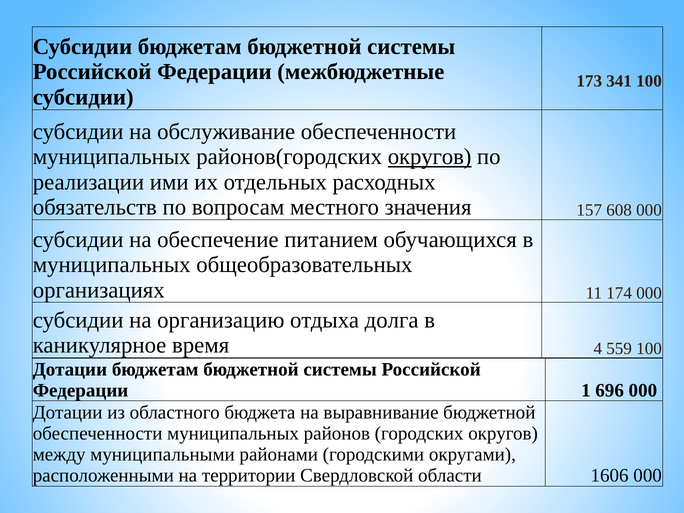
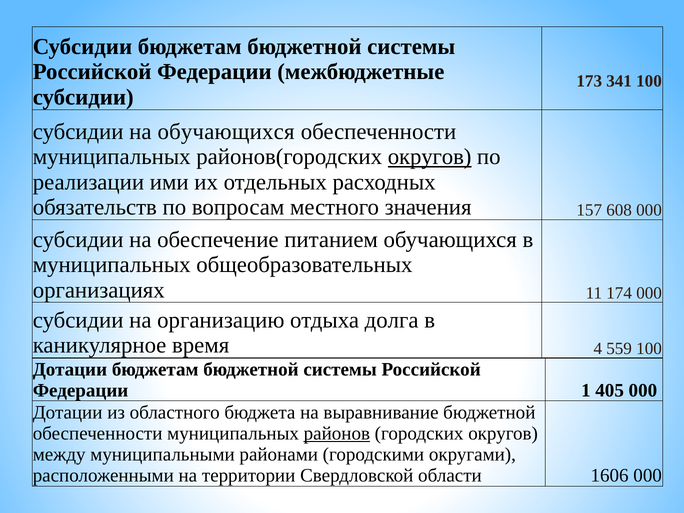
на обслуживание: обслуживание -> обучающихся (226, 132)
696: 696 -> 405 (610, 391)
районов underline: none -> present (337, 433)
